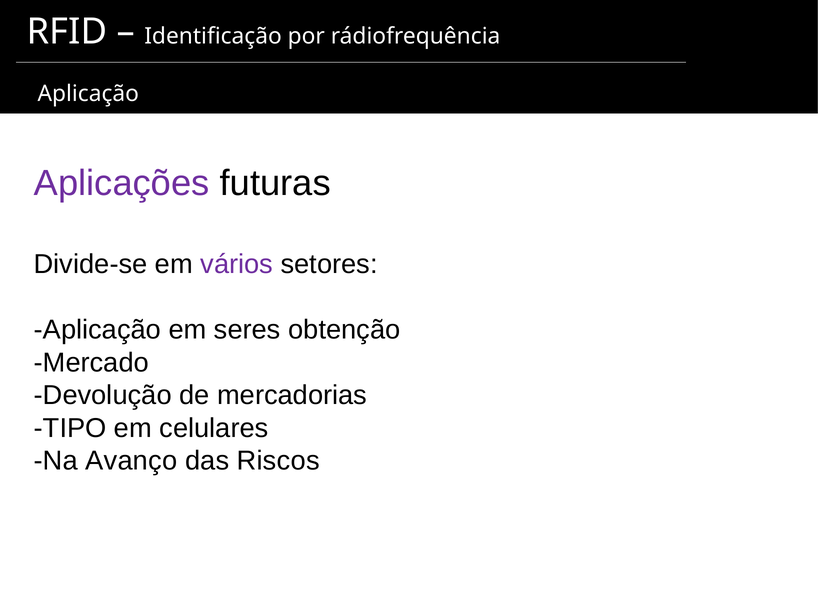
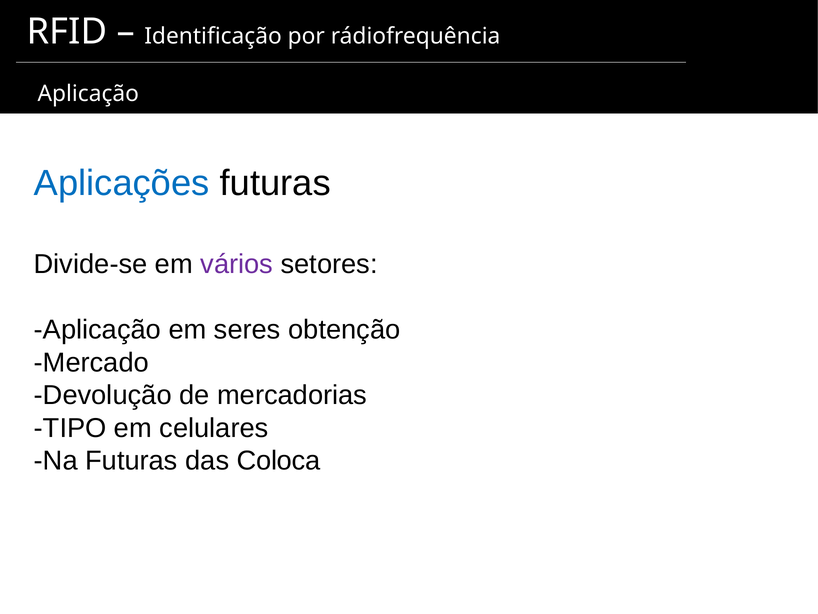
Aplicações colour: purple -> blue (122, 183)
Na Avanço: Avanço -> Futuras (131, 460)
Riscos: Riscos -> Coloca (278, 460)
